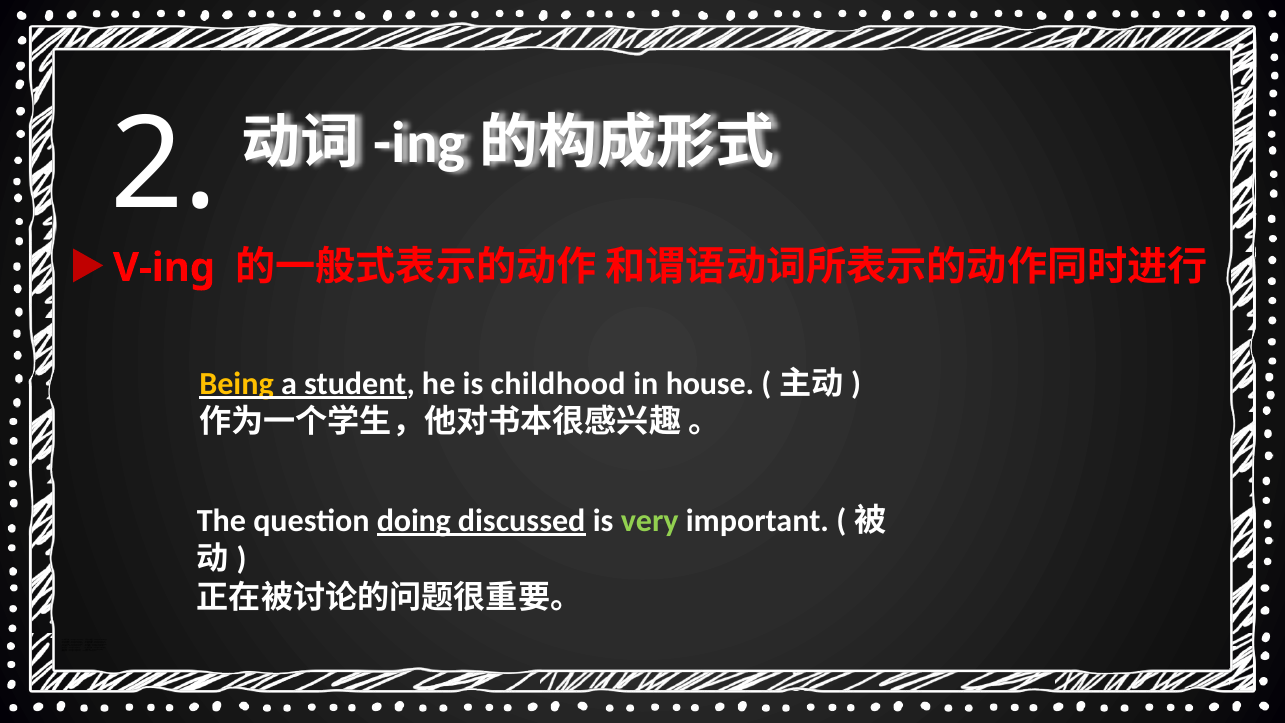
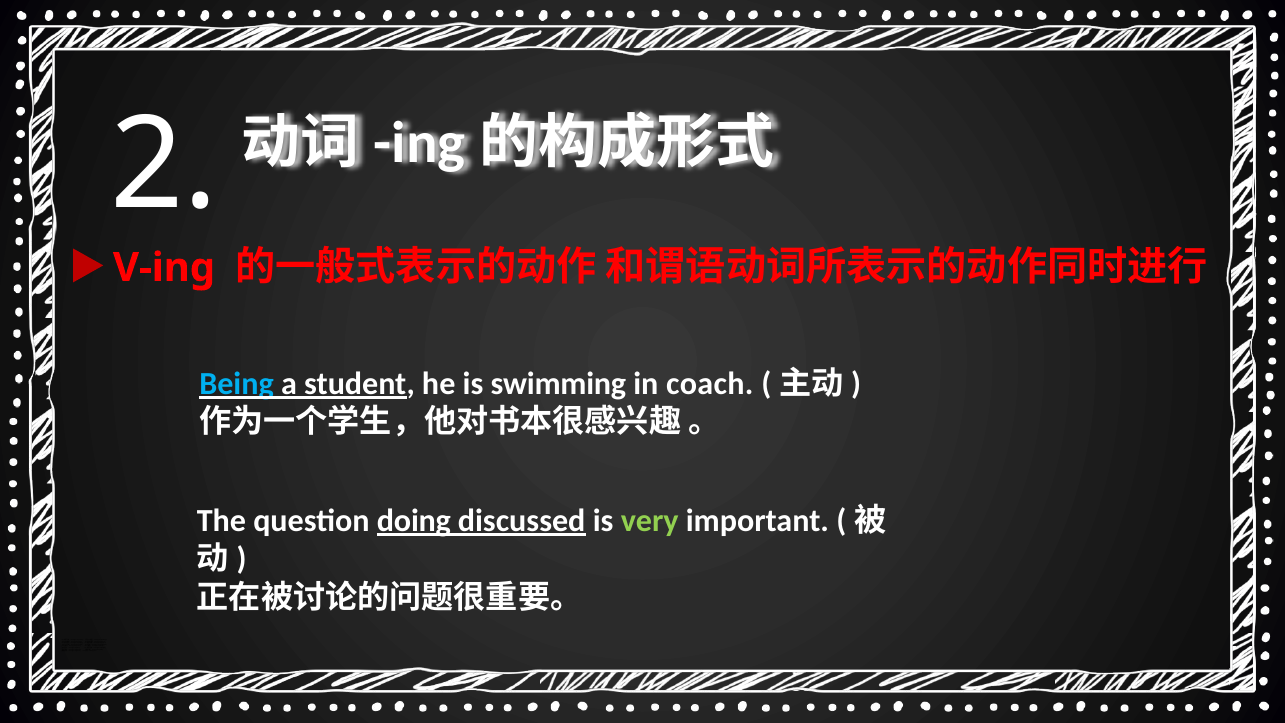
Being colour: yellow -> light blue (237, 384)
childhood: childhood -> swimming (558, 384)
house: house -> coach (710, 384)
